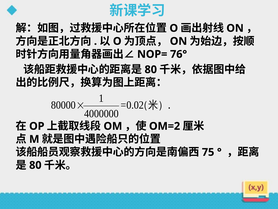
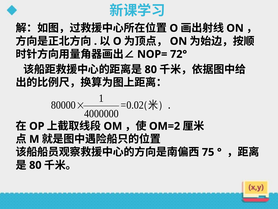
76°: 76° -> 72° (179, 54)
